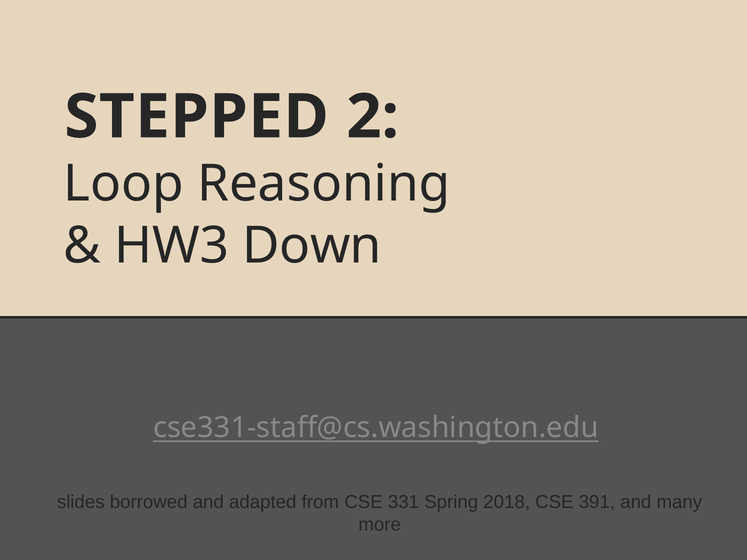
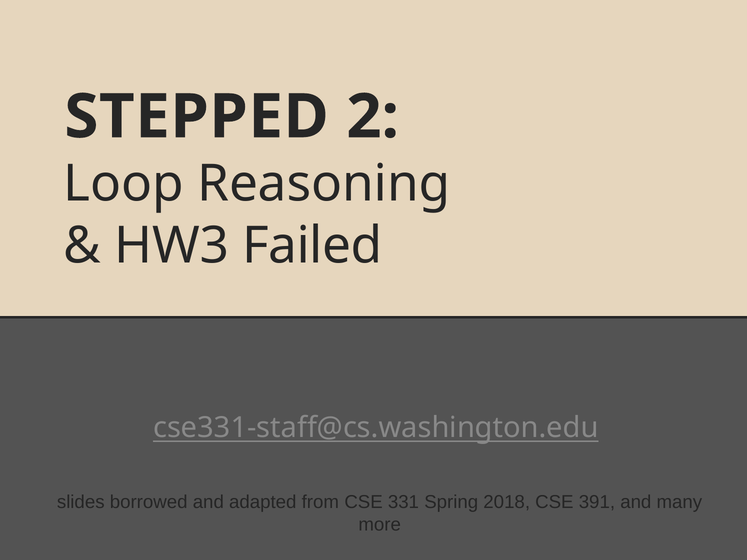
Down: Down -> Failed (312, 246)
